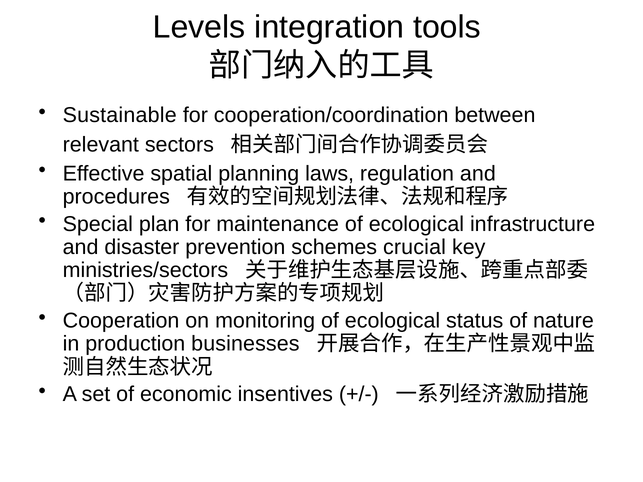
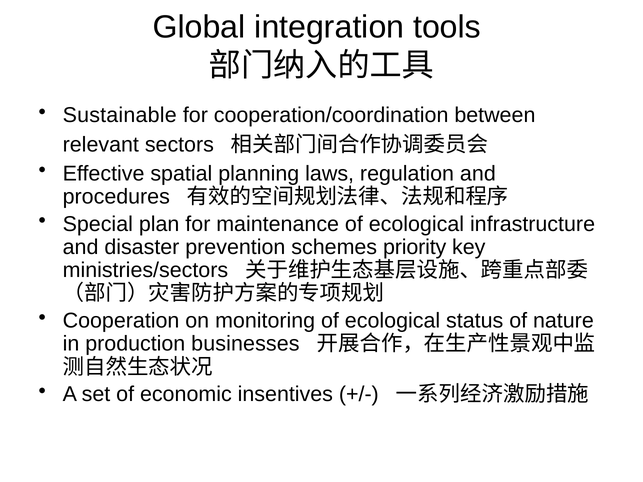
Levels: Levels -> Global (199, 27)
crucial: crucial -> priority (415, 247)
